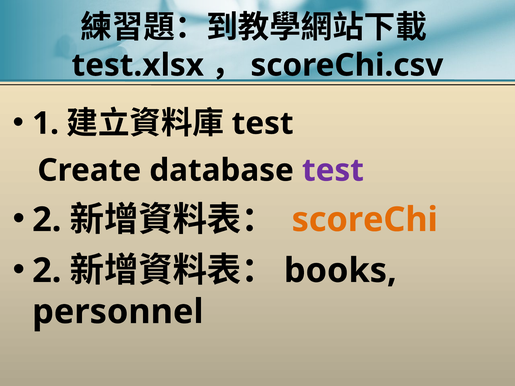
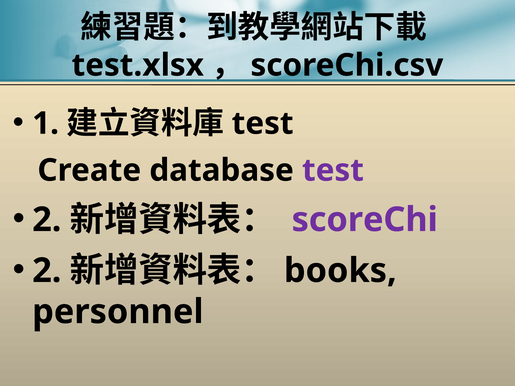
scoreChi colour: orange -> purple (365, 220)
